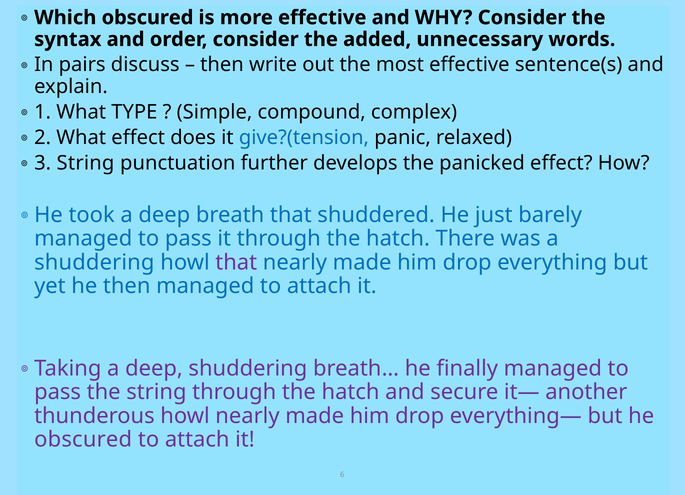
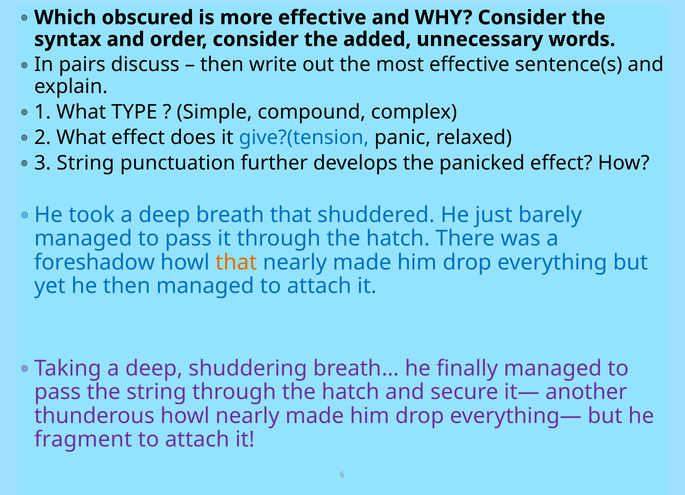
shuddering: shuddering -> foreshadow (95, 262)
that colour: purple -> orange (236, 262)
obscured: obscured -> fragment (83, 440)
